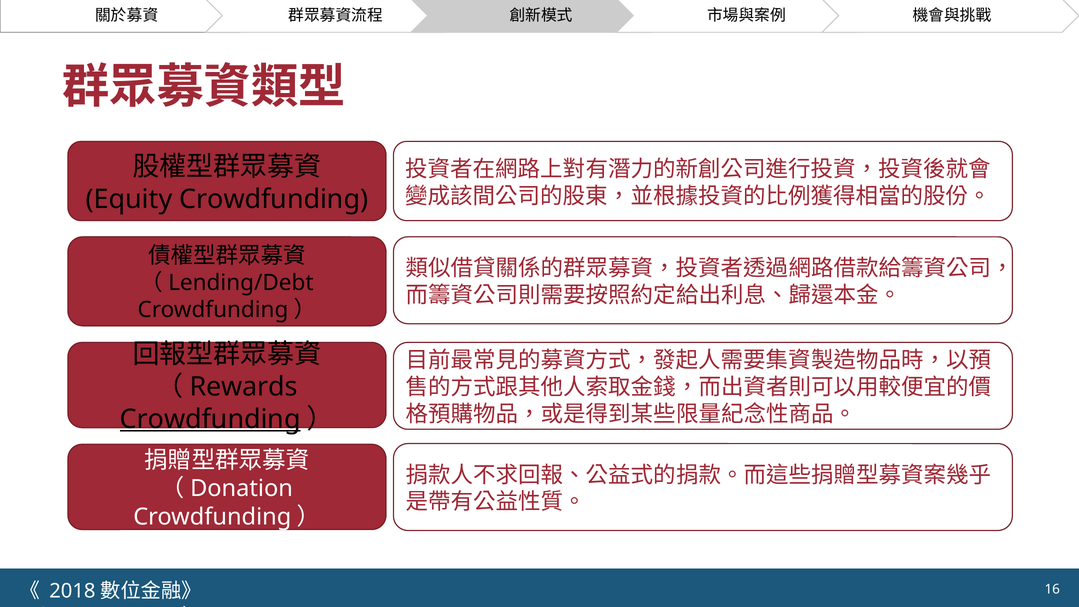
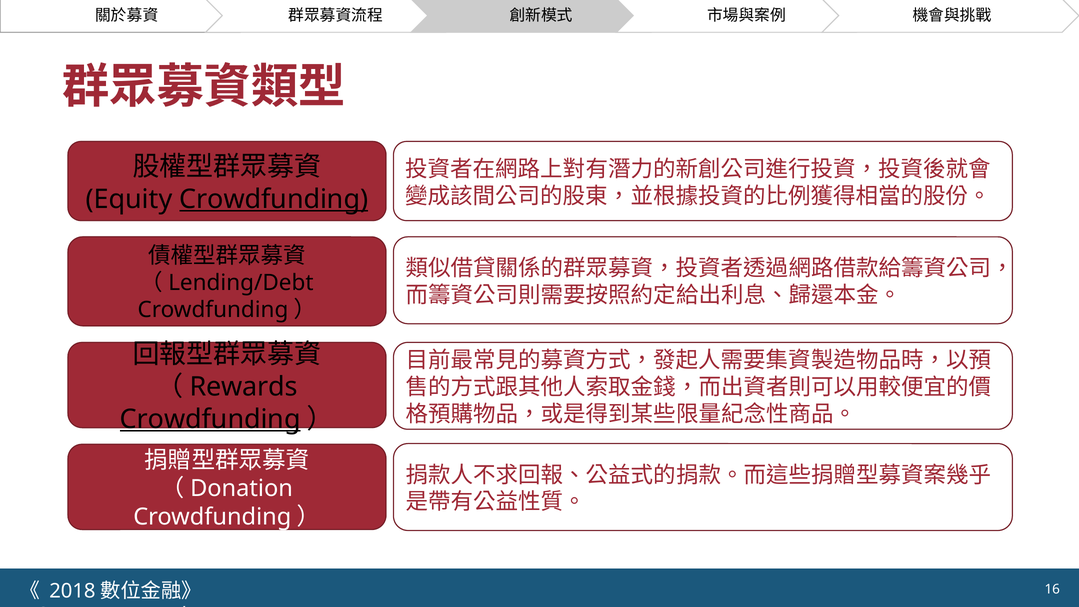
Crowdfunding underline: none -> present (274, 199)
